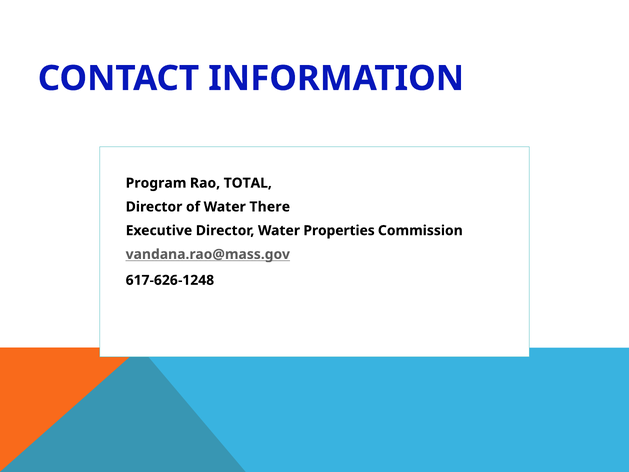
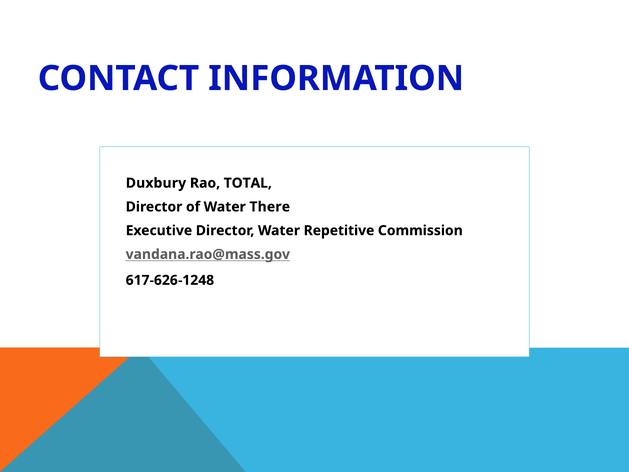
Program: Program -> Duxbury (156, 183)
Properties: Properties -> Repetitive (339, 230)
